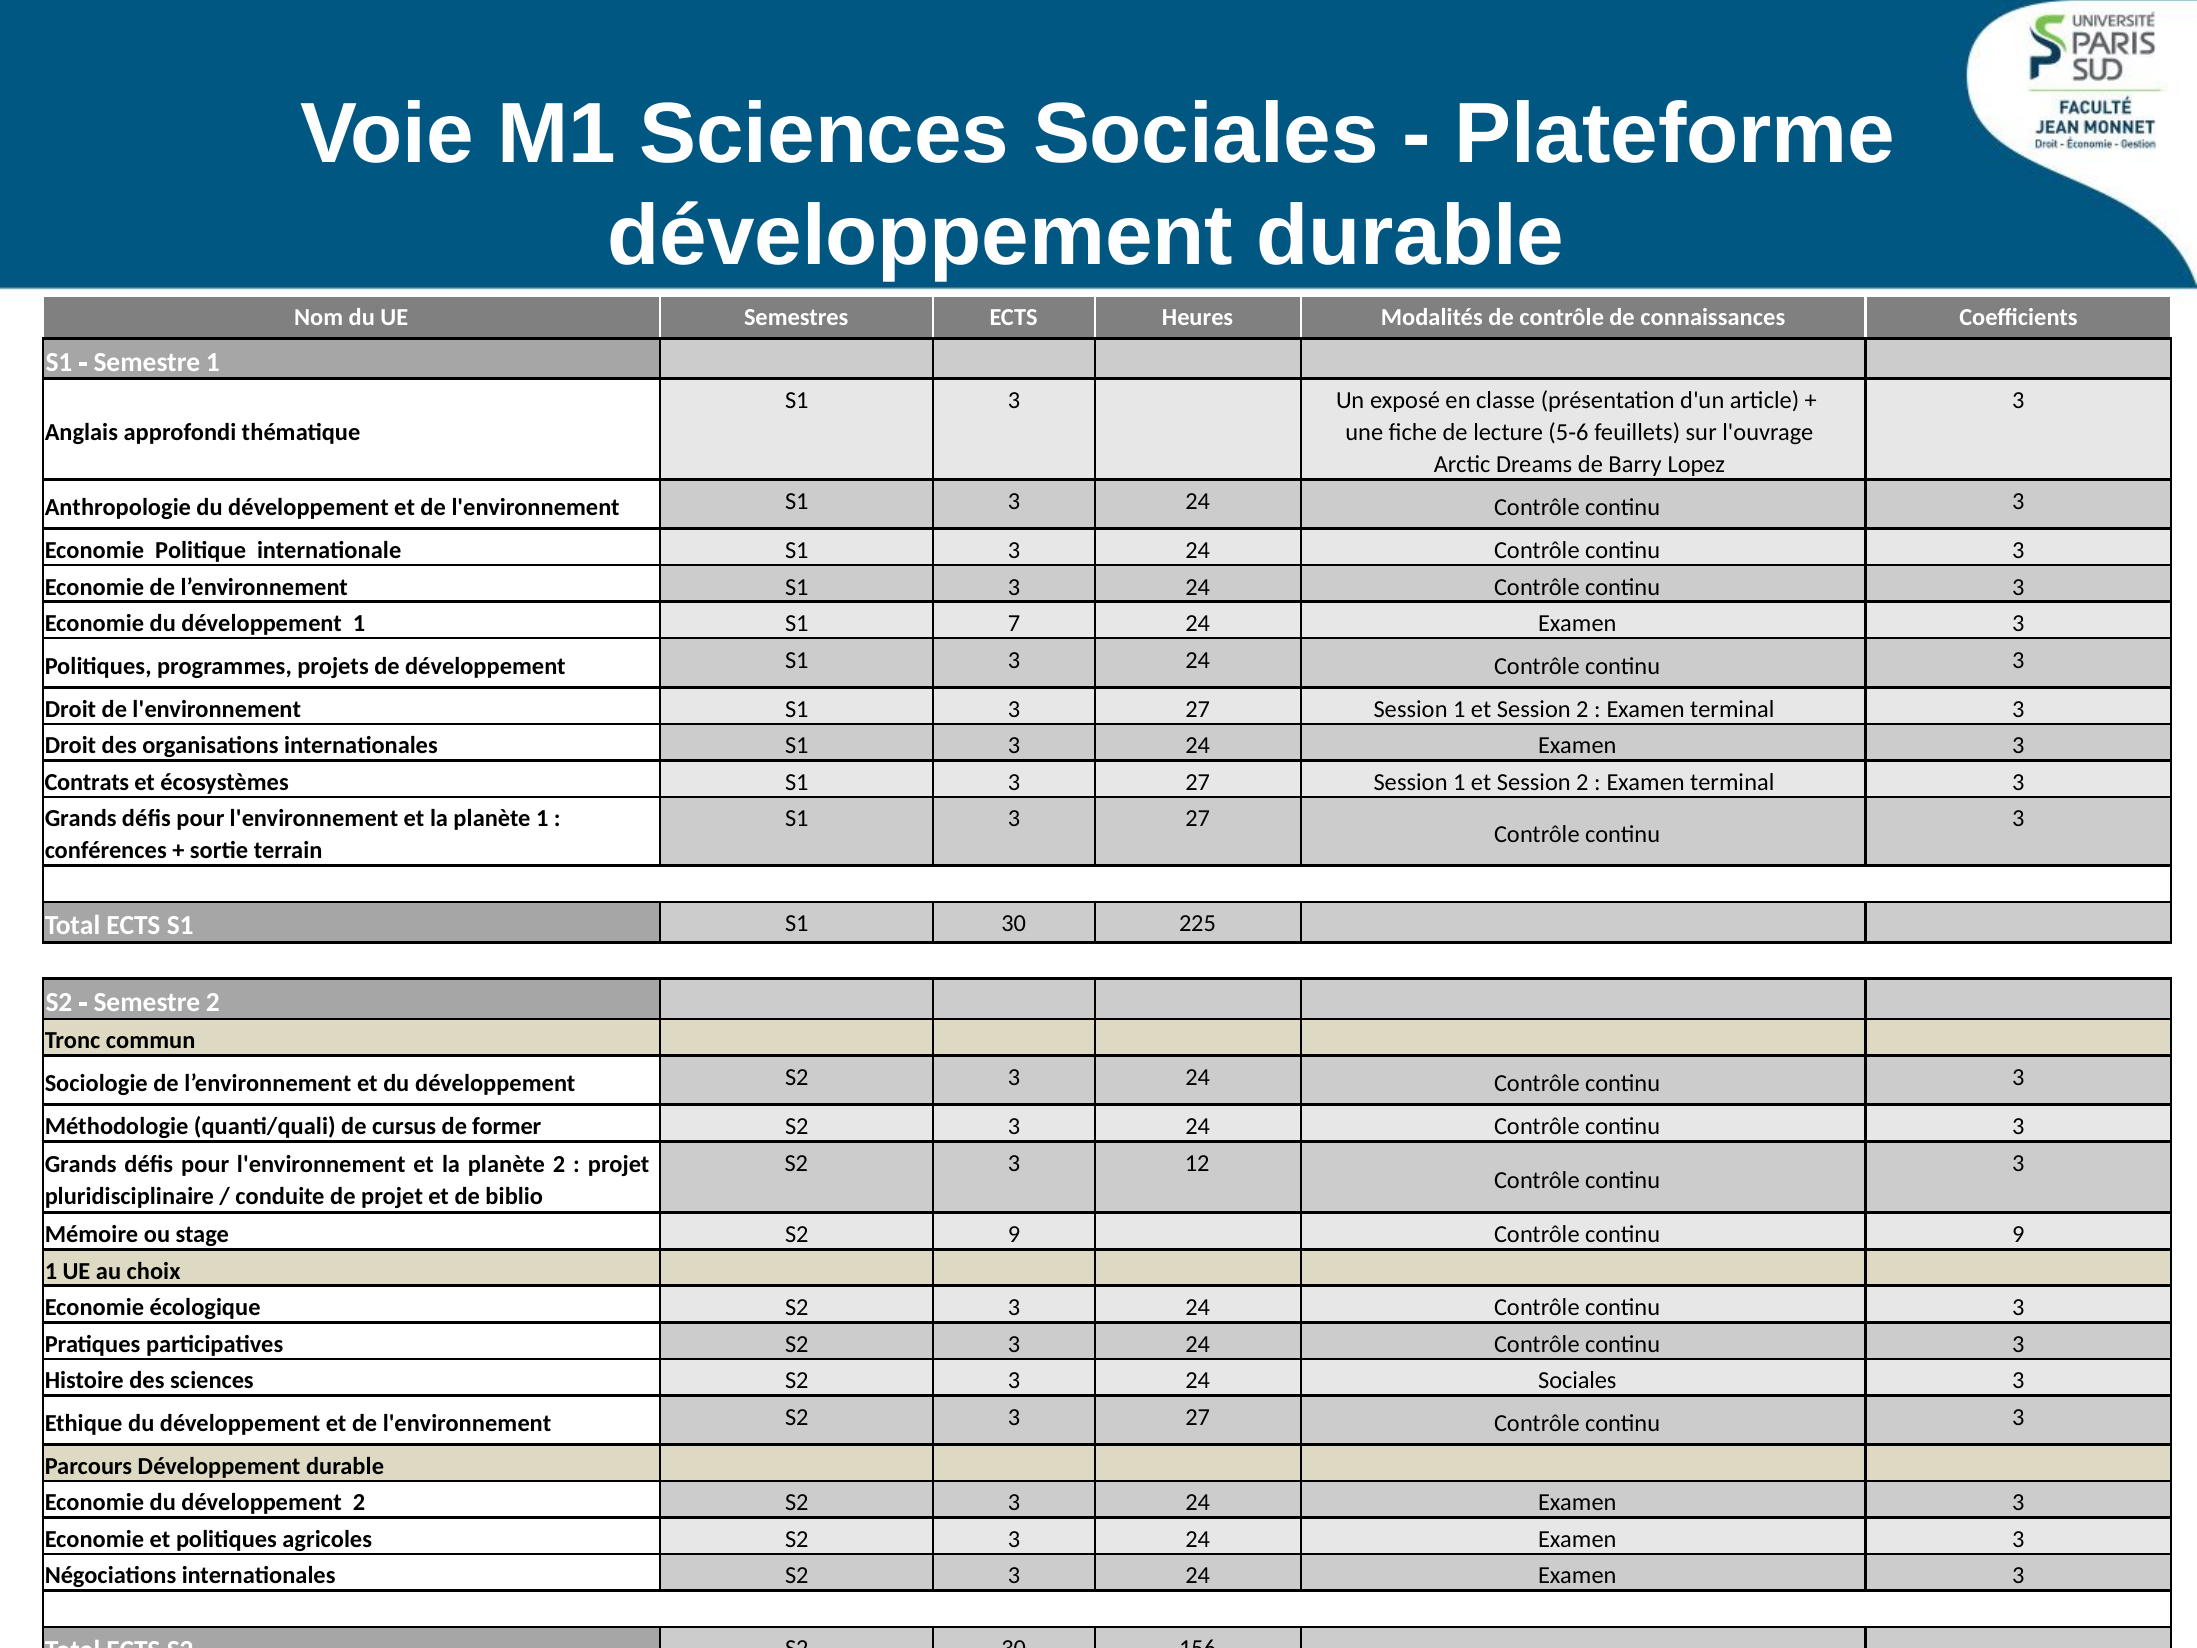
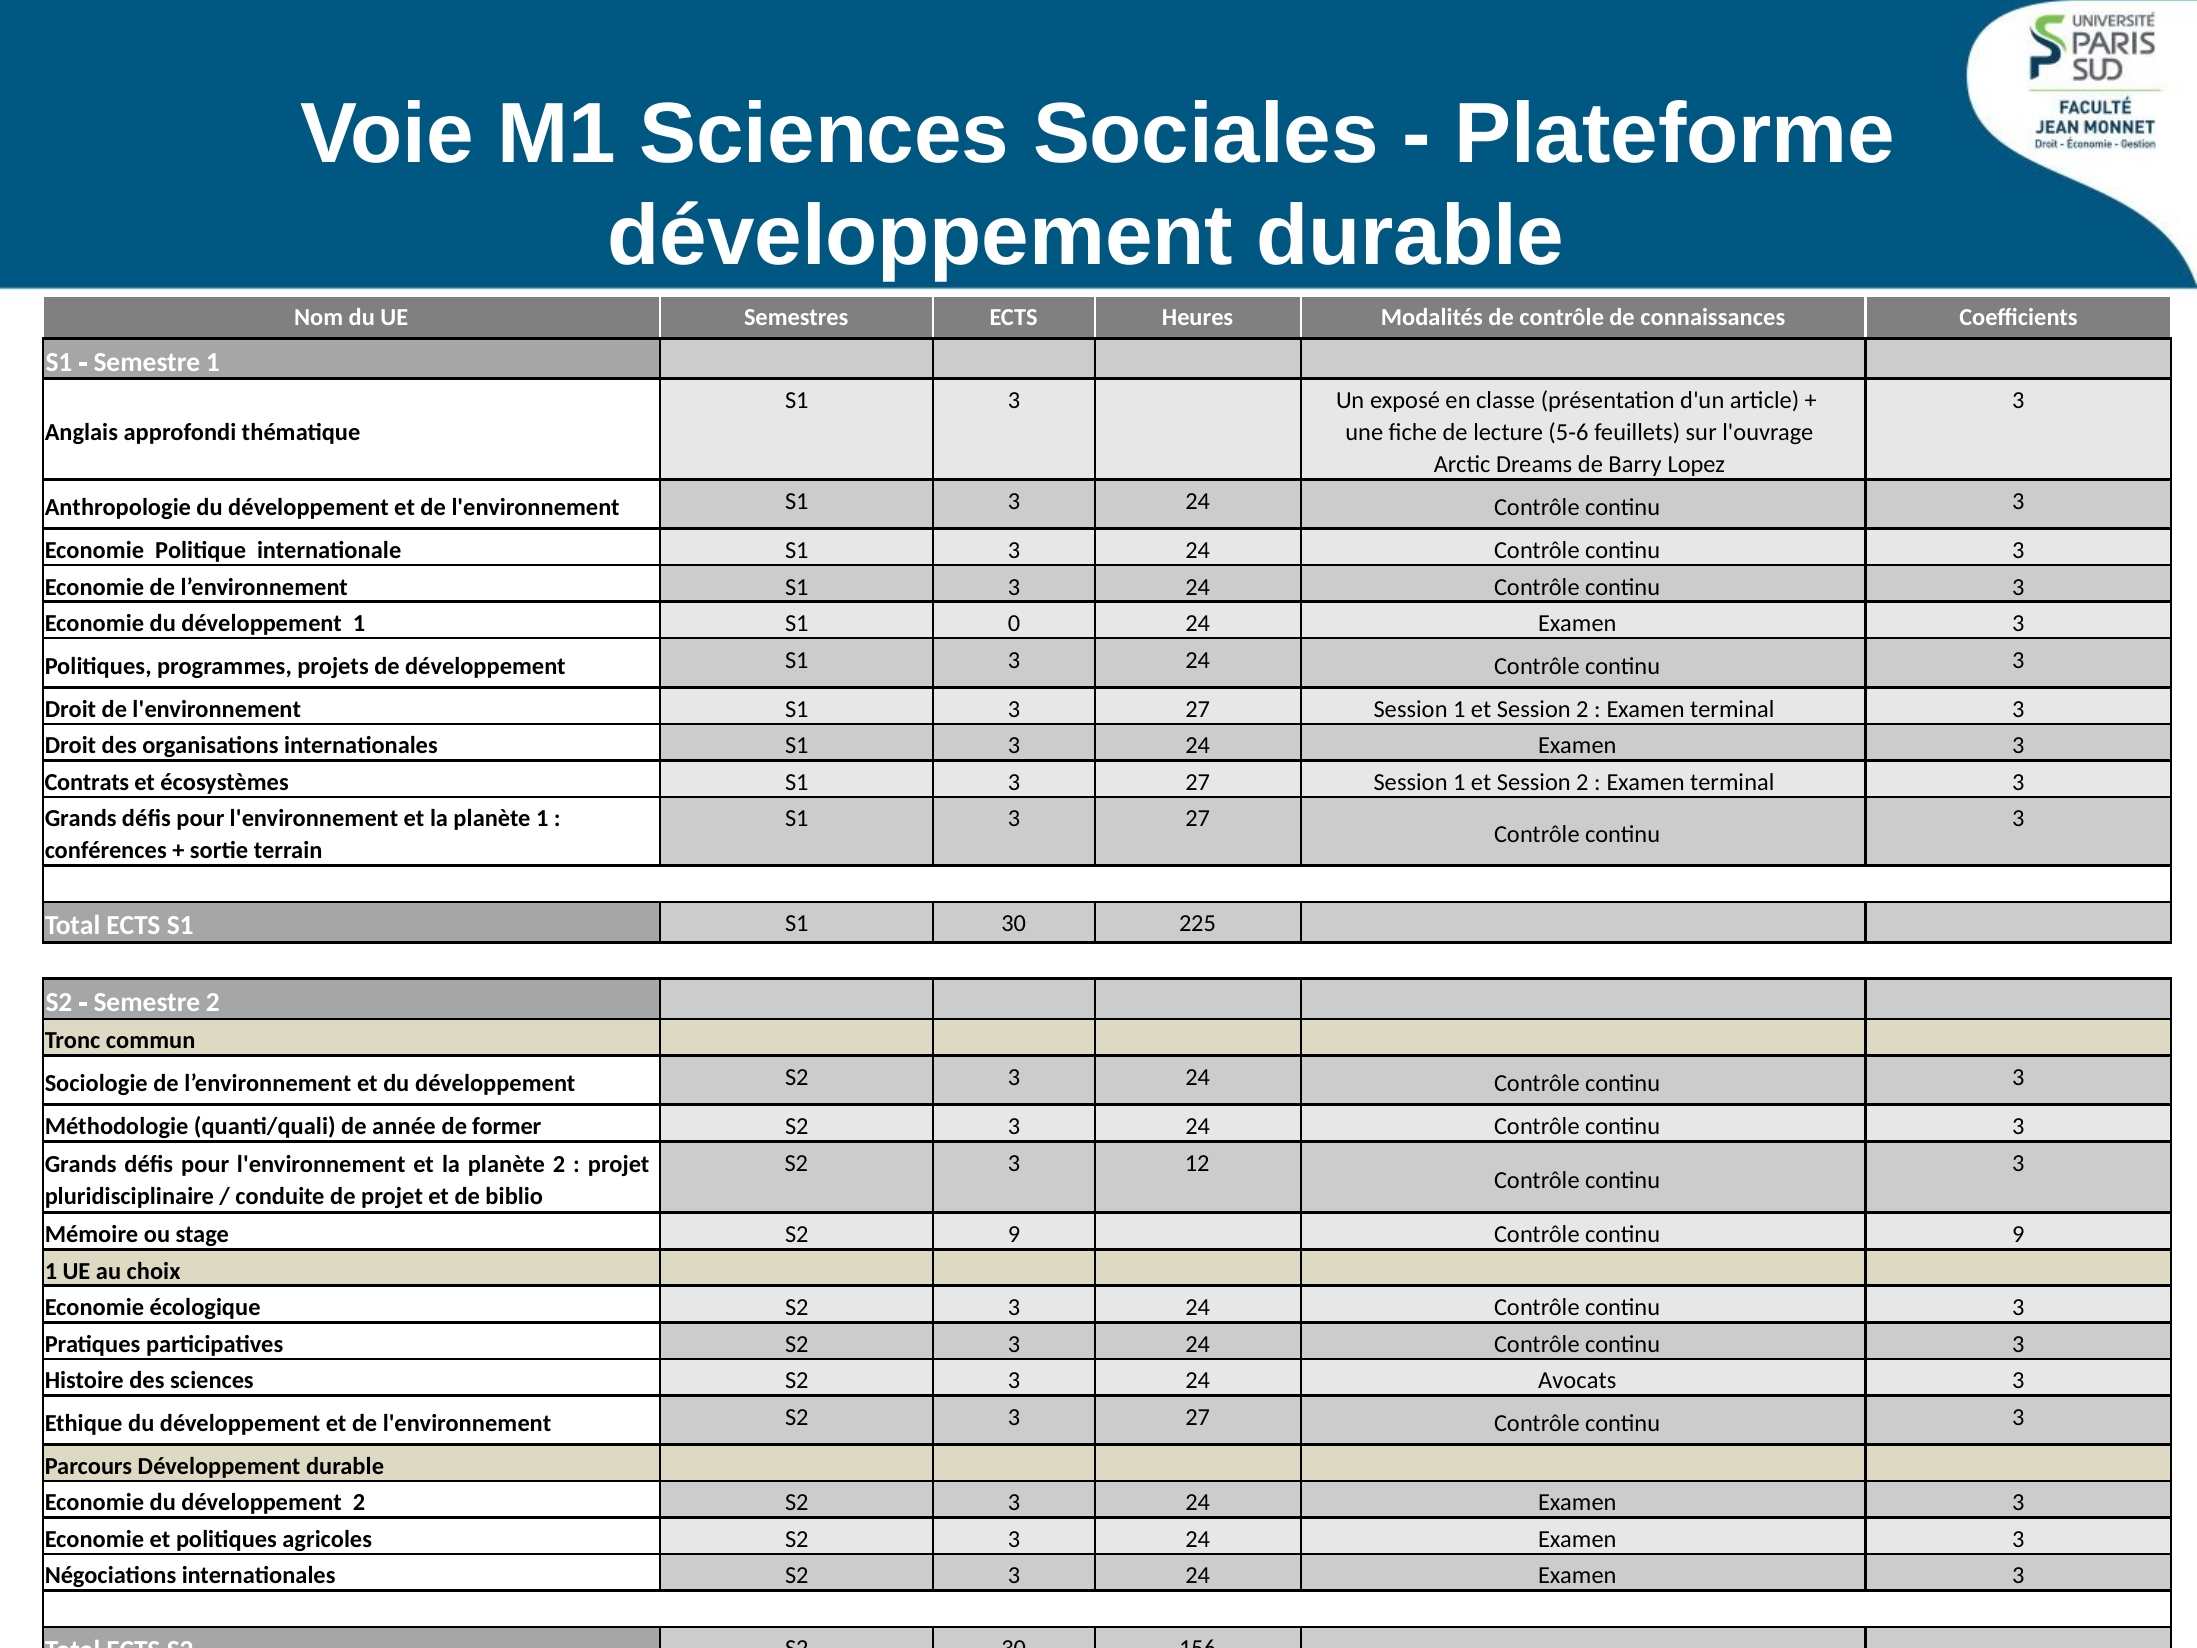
7: 7 -> 0 (1014, 623)
cursus: cursus -> année (404, 1126)
24 Sociales: Sociales -> Avocats (1577, 1380)
